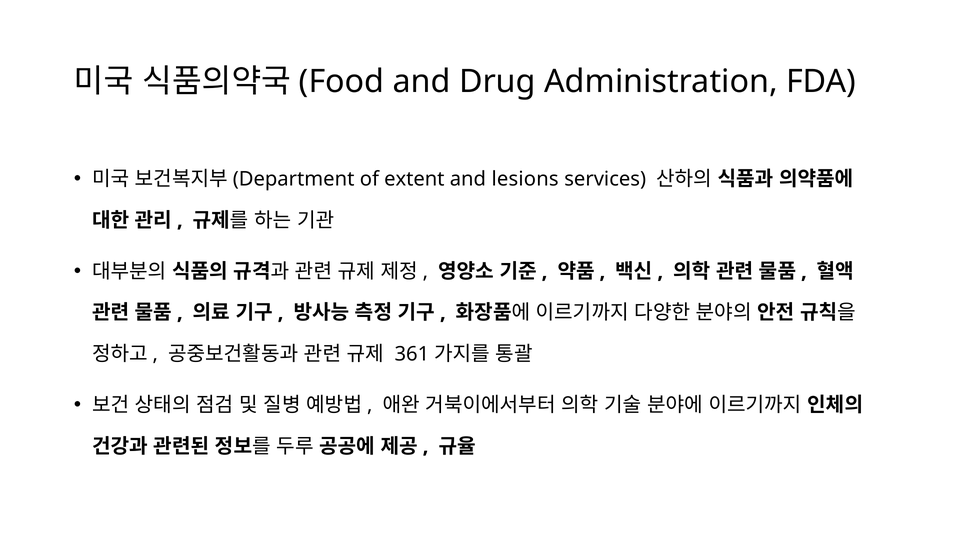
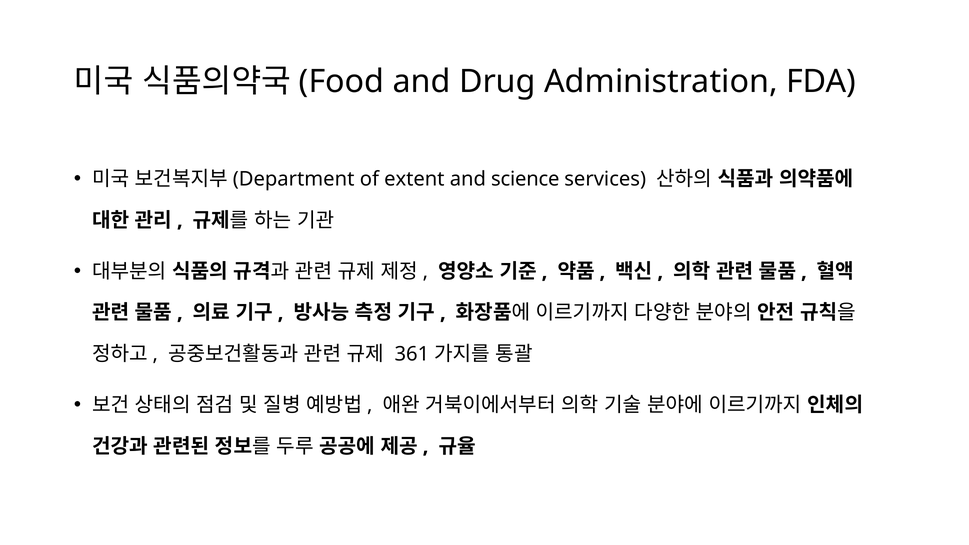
lesions: lesions -> science (525, 179)
